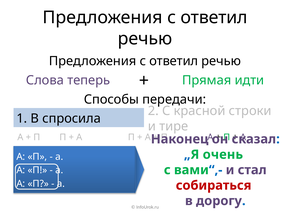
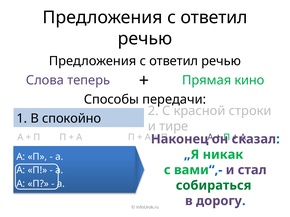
идти: идти -> кино (249, 80)
спросила: спросила -> спокойно (72, 119)
очень: очень -> никак (223, 155)
собираться colour: red -> green (214, 186)
